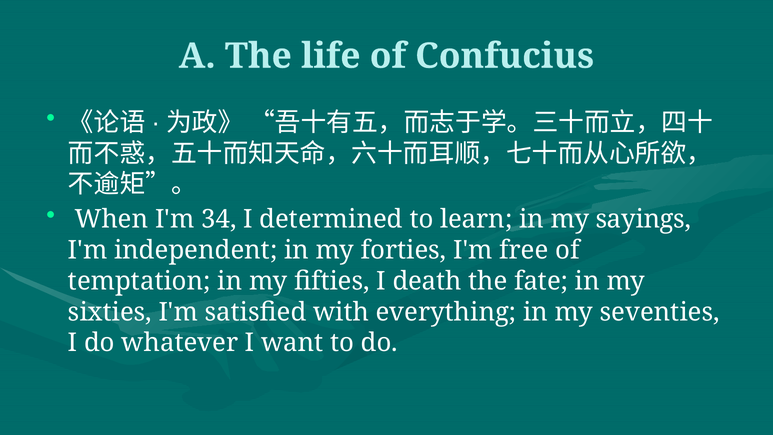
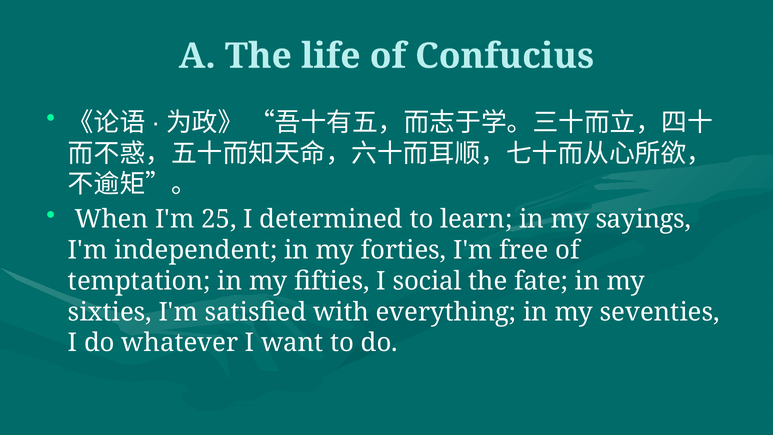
34: 34 -> 25 (219, 219)
death: death -> social (427, 281)
